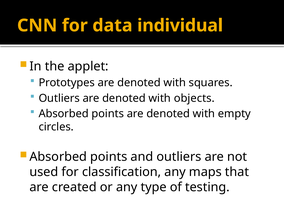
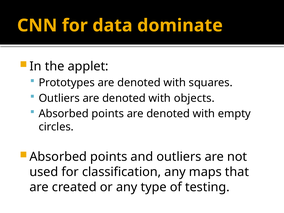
individual: individual -> dominate (180, 26)
